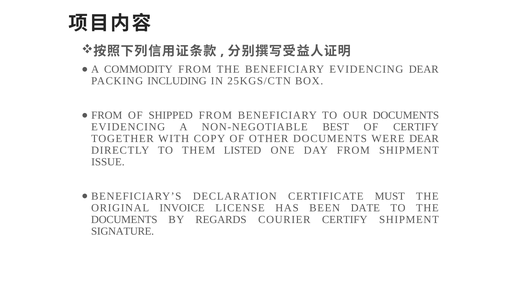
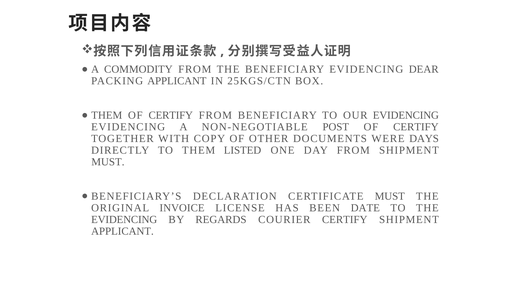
PACKING INCLUDING: INCLUDING -> APPLICANT (177, 81)
FROM: FROM -> THEM (107, 115)
SHIPPED: SHIPPED -> CERTIFY (171, 115)
OUR DOCUMENTS: DOCUMENTS -> EVIDENCING (406, 115)
BEST: BEST -> POST (336, 127)
WERE DEAR: DEAR -> DAYS (424, 138)
ISSUE: ISSUE -> MUST (108, 162)
DOCUMENTS: DOCUMENTS -> EVIDENCING (124, 219)
SIGNATURE: SIGNATURE -> APPLICANT (122, 231)
